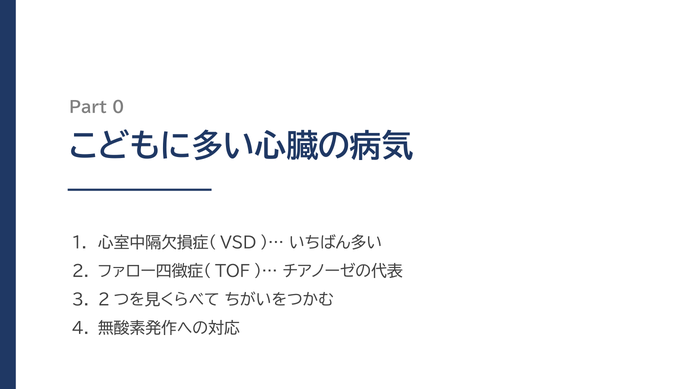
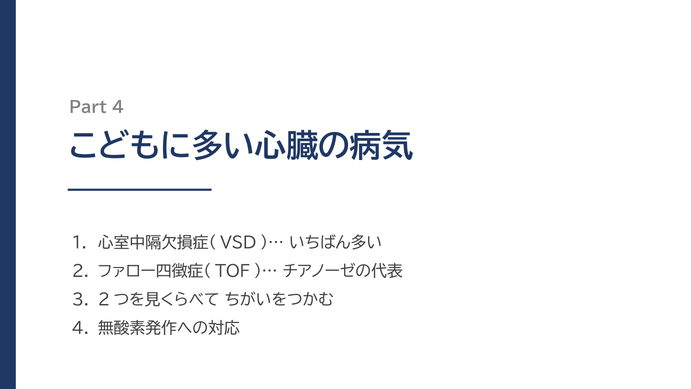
Part 0: 0 -> 4 (118, 107)
